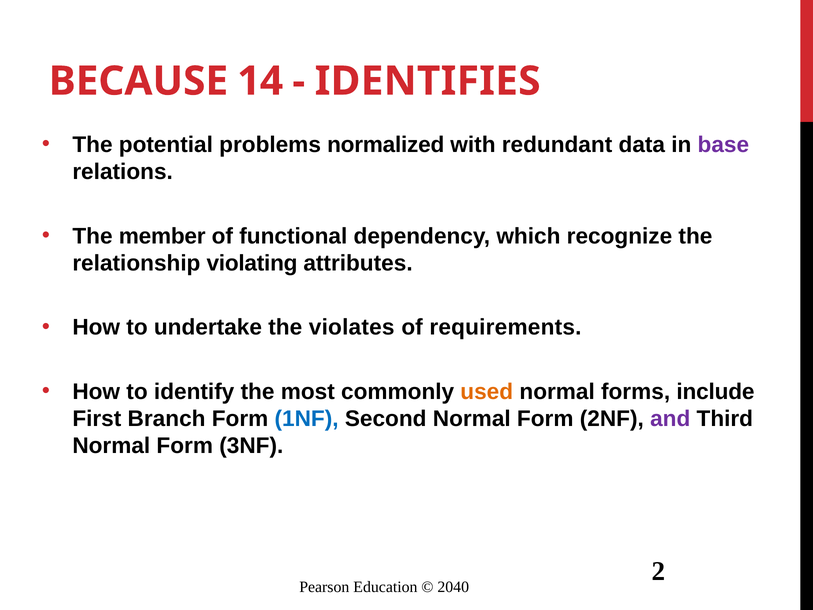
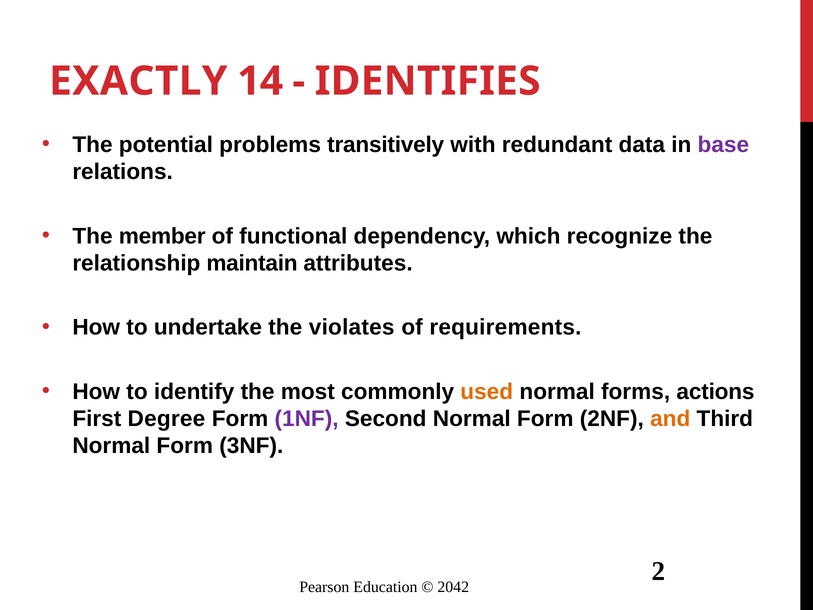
BECAUSE: BECAUSE -> EXACTLY (138, 81)
normalized: normalized -> transitively (386, 145)
violating: violating -> maintain (252, 263)
include: include -> actions (716, 391)
Branch: Branch -> Degree (166, 419)
1NF colour: blue -> purple (307, 419)
and colour: purple -> orange (670, 419)
2040: 2040 -> 2042 (453, 587)
